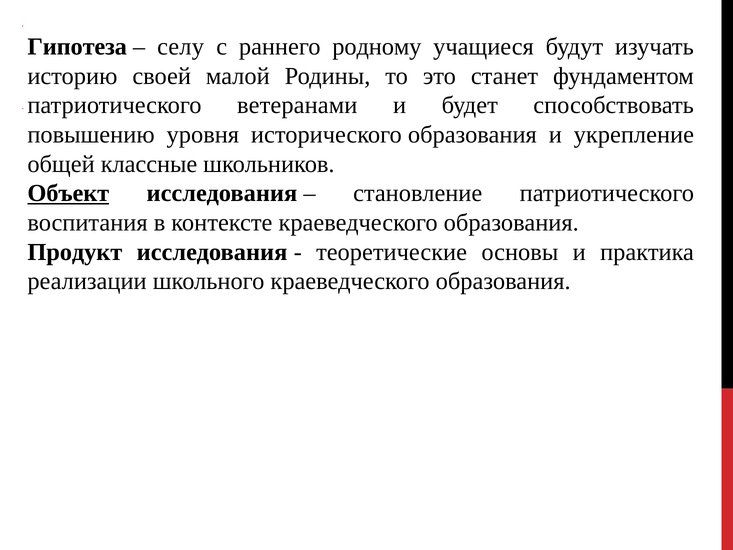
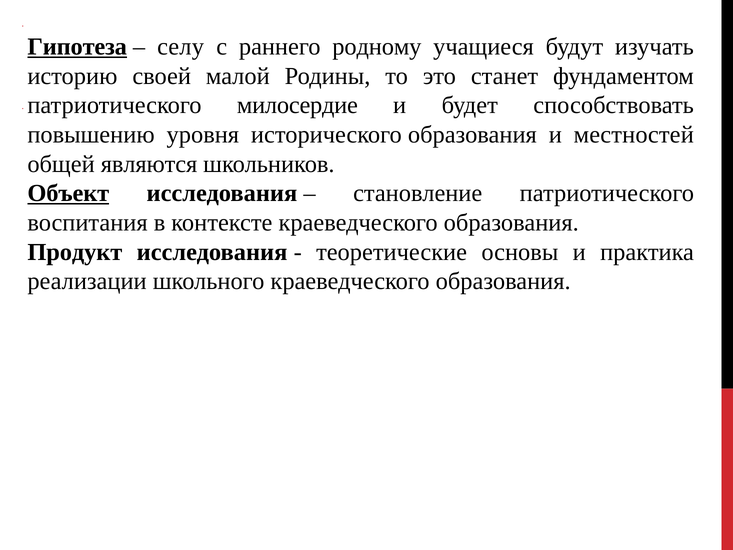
Гипотеза underline: none -> present (77, 47)
ветеранами: ветеранами -> милосердие (297, 105)
укрепление: укрепление -> местностей (634, 135)
классные: классные -> являются (149, 164)
